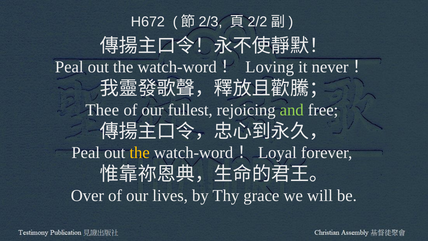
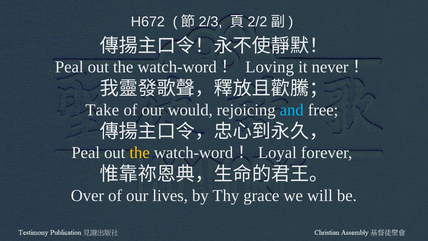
Thee: Thee -> Take (102, 110)
fullest: fullest -> would (190, 110)
and colour: light green -> light blue (292, 110)
